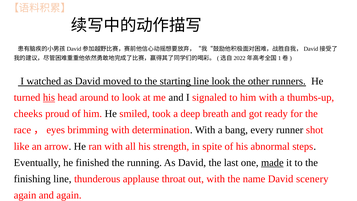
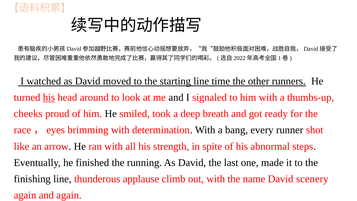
line look: look -> time (221, 81)
made underline: present -> none (272, 162)
throat: throat -> climb (174, 179)
